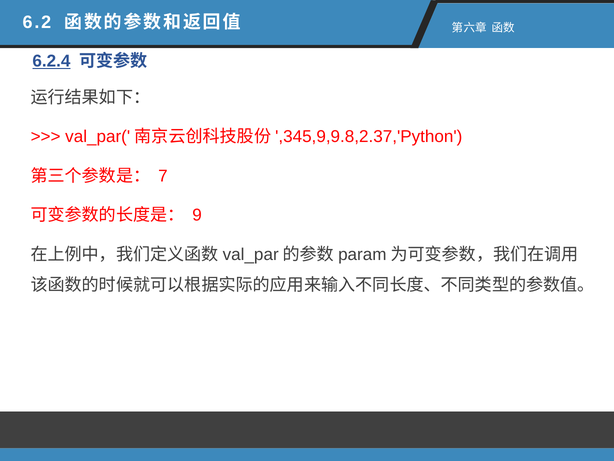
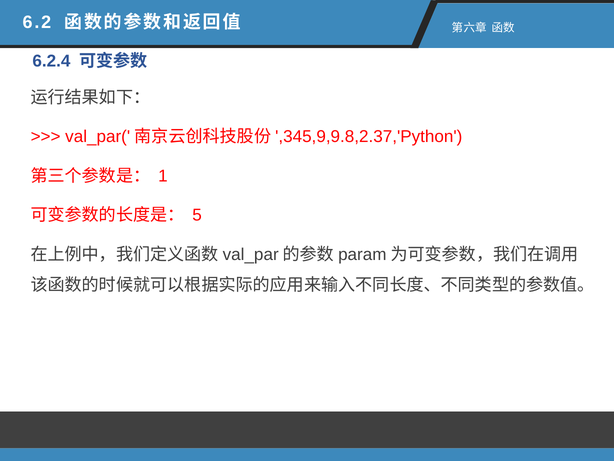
6.2.4 underline: present -> none (51, 61)
7: 7 -> 1 (163, 176)
9: 9 -> 5 (197, 215)
